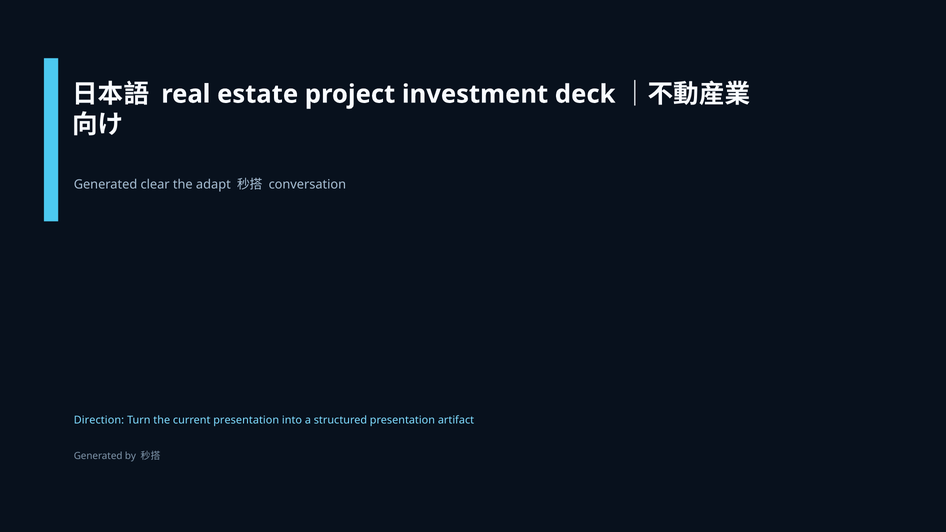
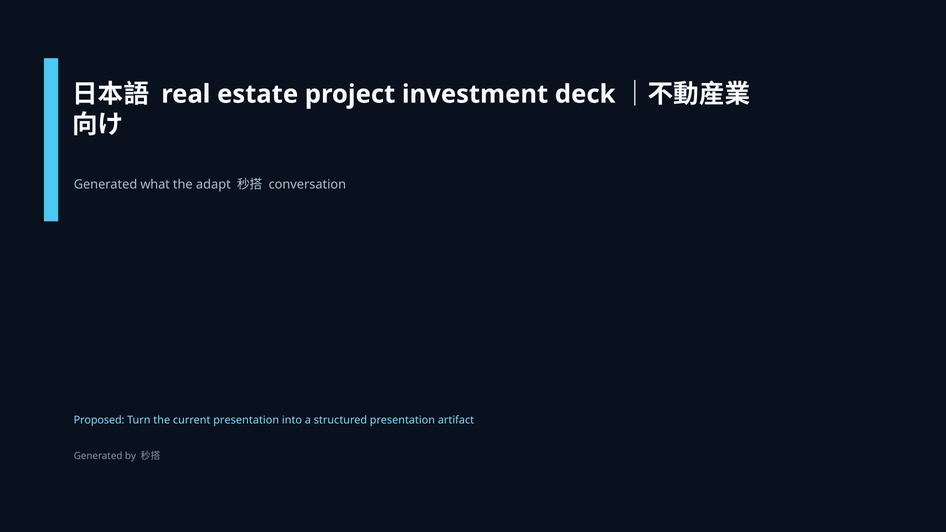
clear: clear -> what (155, 185)
Direction: Direction -> Proposed (99, 420)
